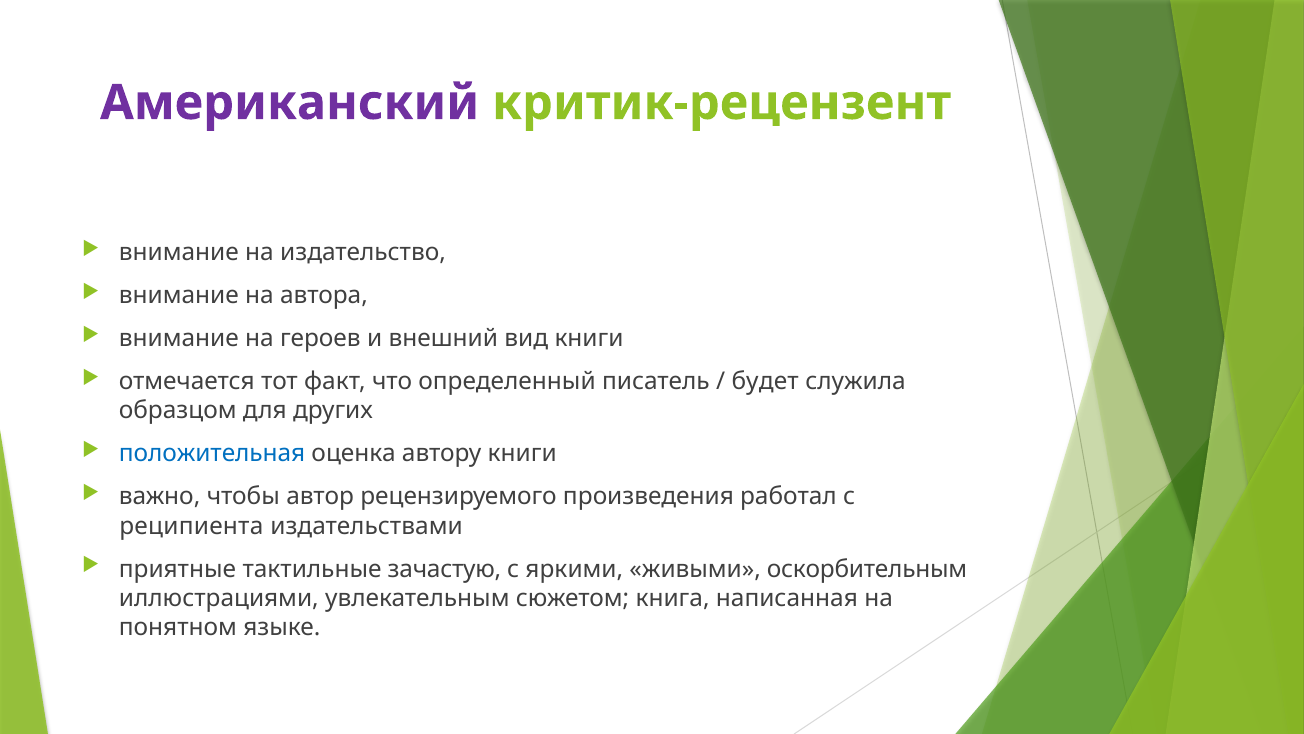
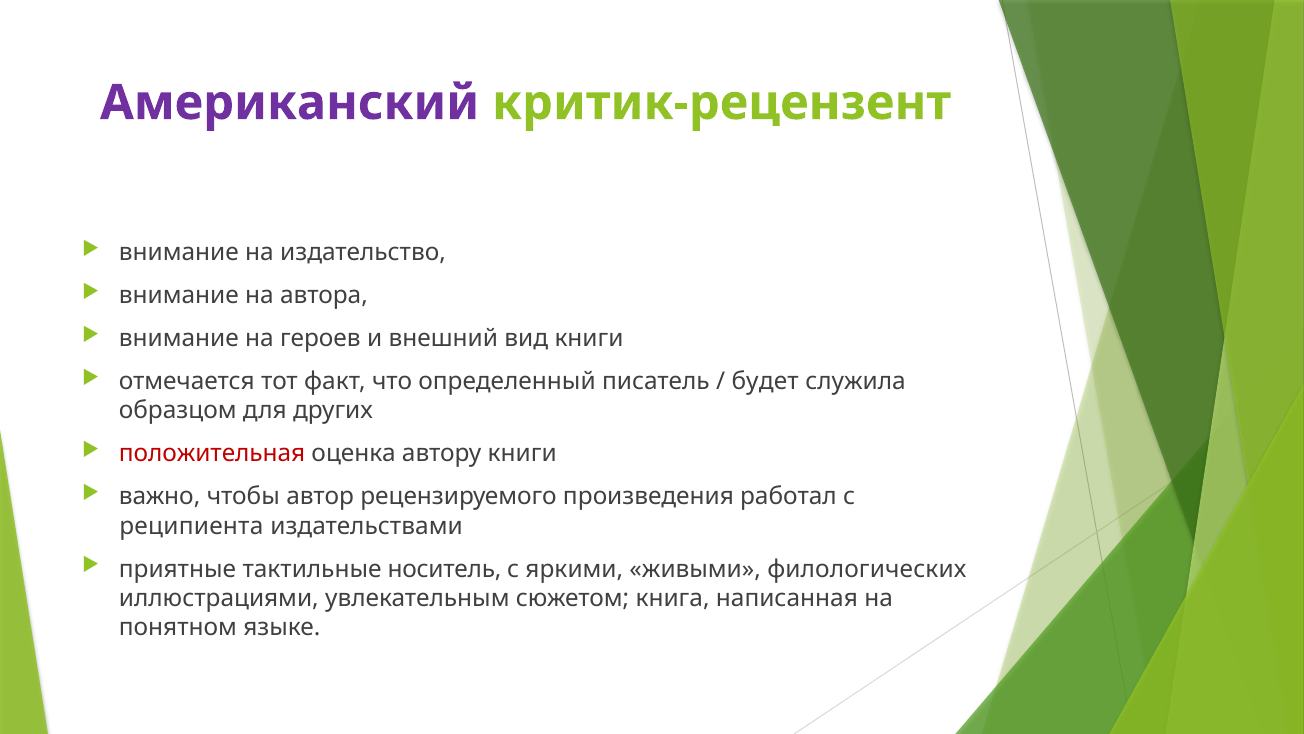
положительная colour: blue -> red (212, 453)
зачастую: зачастую -> носитель (444, 569)
оскорбительным: оскорбительным -> филологических (867, 569)
